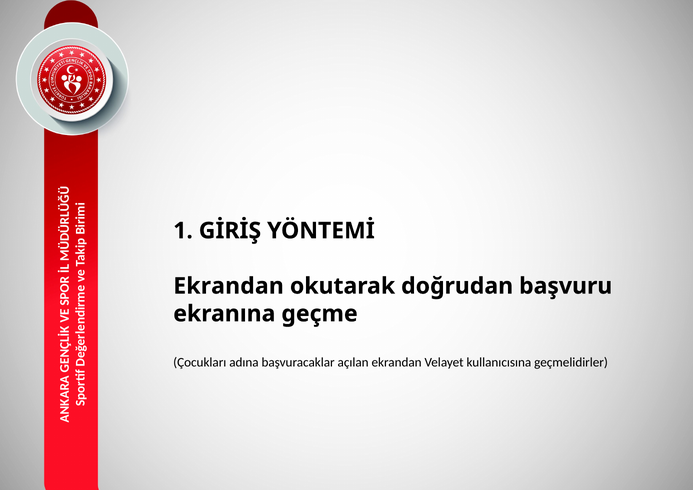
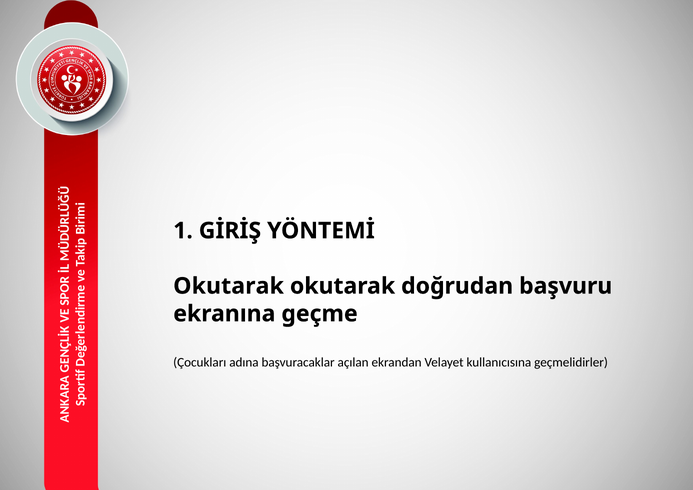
Ekrandan: Ekrandan -> Okutarak (229, 286)
